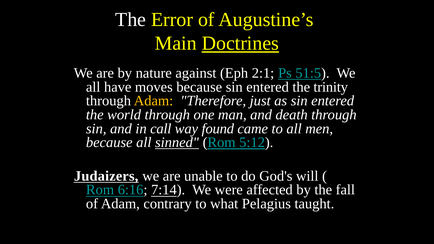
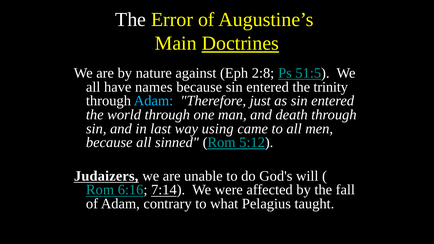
2:1: 2:1 -> 2:8 (263, 73)
moves: moves -> names (154, 87)
Adam colour: yellow -> light blue (153, 101)
call: call -> last (161, 129)
found: found -> using (218, 129)
sinned underline: present -> none (177, 143)
